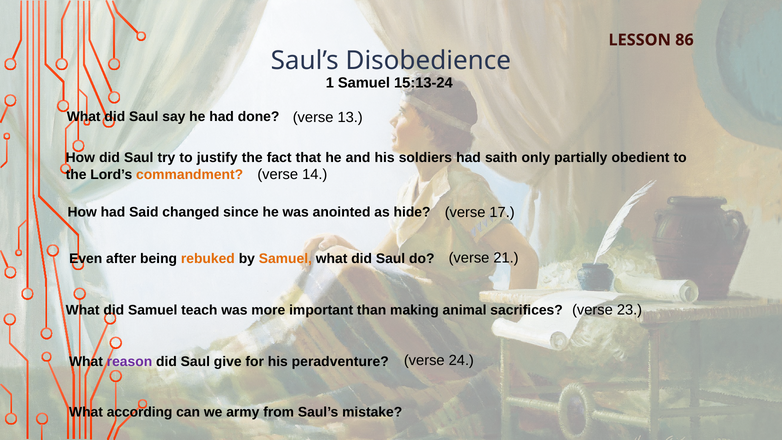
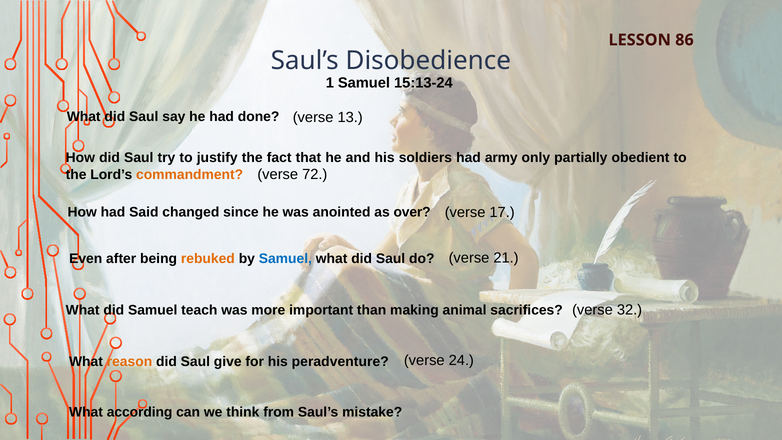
saith: saith -> army (501, 158)
14: 14 -> 72 (315, 174)
hide: hide -> over (412, 212)
Samuel colour: orange -> blue (285, 259)
23: 23 -> 32 (629, 310)
reason colour: purple -> orange (129, 362)
army: army -> think (243, 412)
